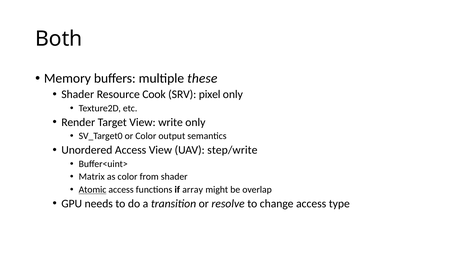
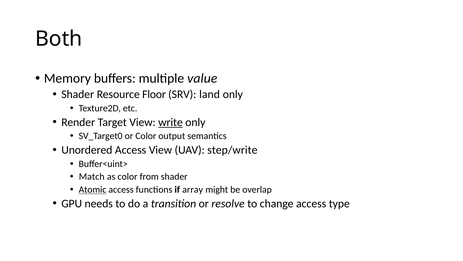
these: these -> value (202, 78)
Cook: Cook -> Floor (154, 94)
pixel: pixel -> land (210, 94)
write underline: none -> present (171, 122)
Matrix: Matrix -> Match (92, 176)
